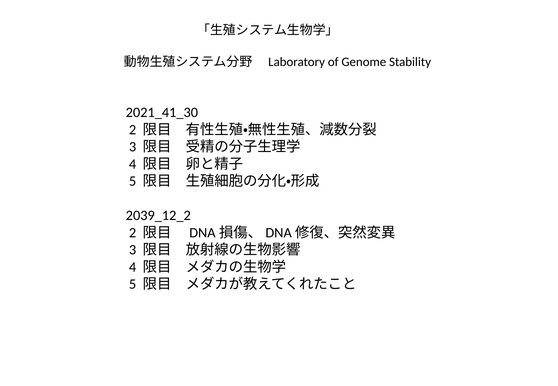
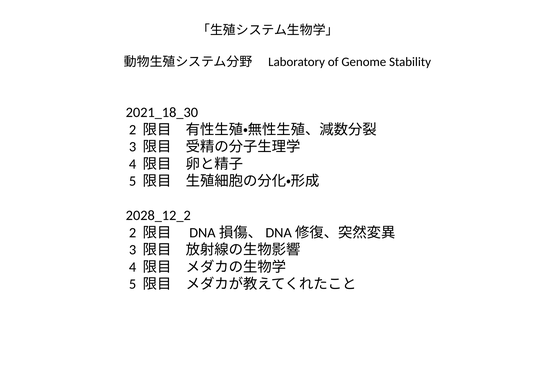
2021_41_30: 2021_41_30 -> 2021_18_30 (162, 113)
2039_12_2: 2039_12_2 -> 2028_12_2 (158, 216)
